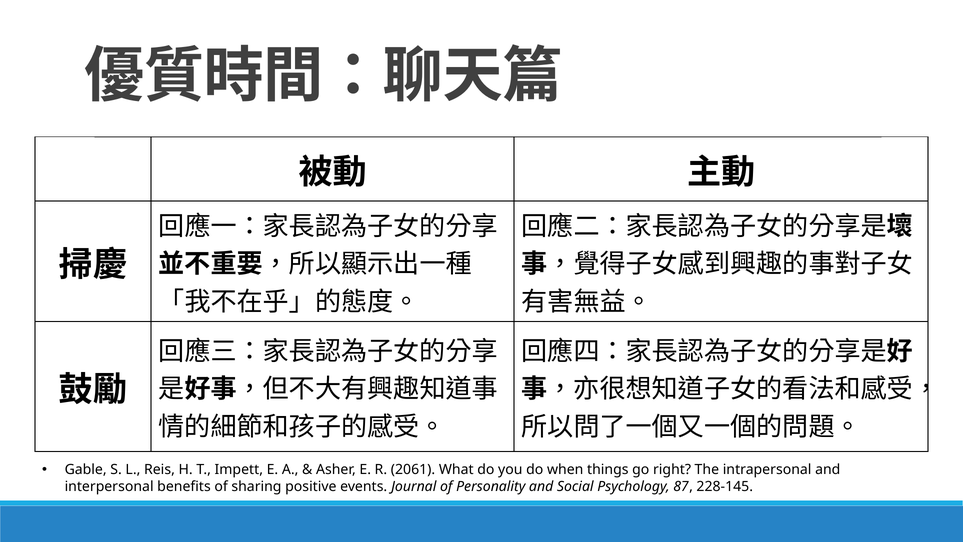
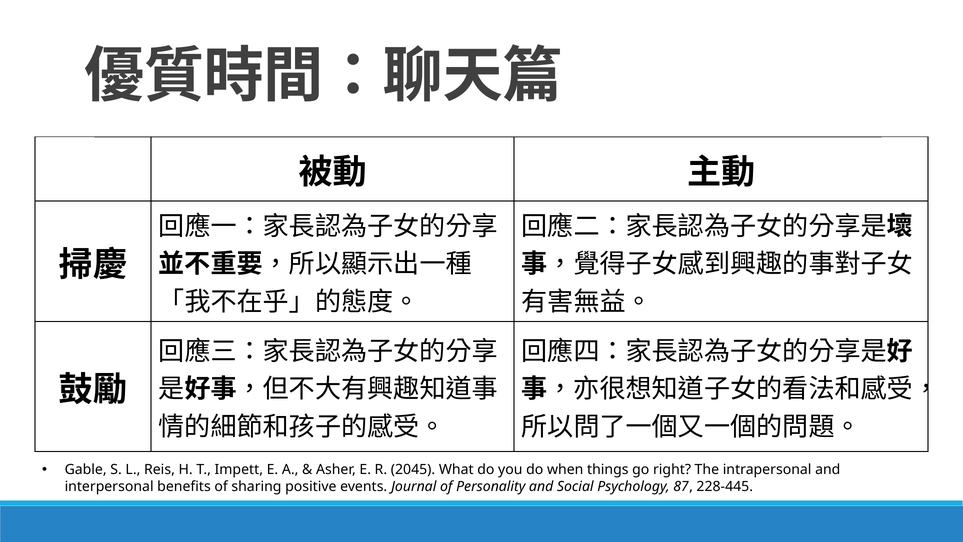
2061: 2061 -> 2045 (413, 469)
228-145: 228-145 -> 228-445 (725, 486)
